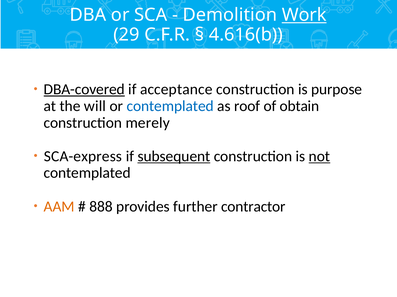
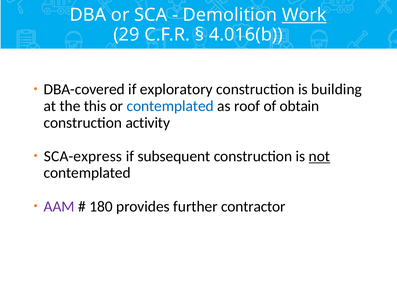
4.616(b: 4.616(b -> 4.016(b (246, 35)
DBA-covered underline: present -> none (84, 90)
acceptance: acceptance -> exploratory (176, 90)
purpose: purpose -> building (337, 90)
will: will -> this (95, 106)
merely: merely -> activity (148, 123)
subsequent underline: present -> none (174, 157)
AAM colour: orange -> purple (59, 207)
888: 888 -> 180 (101, 207)
